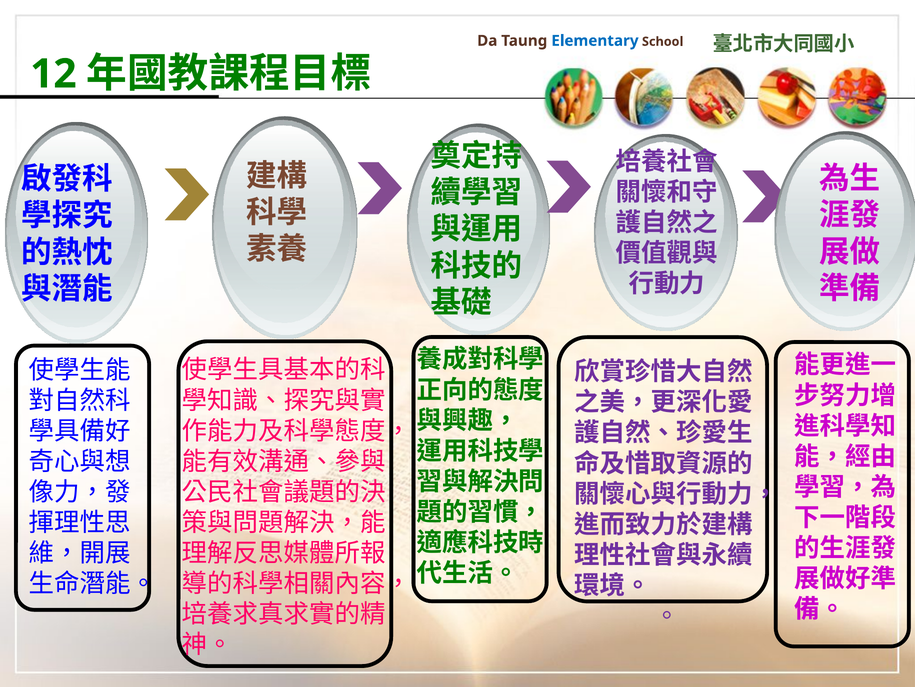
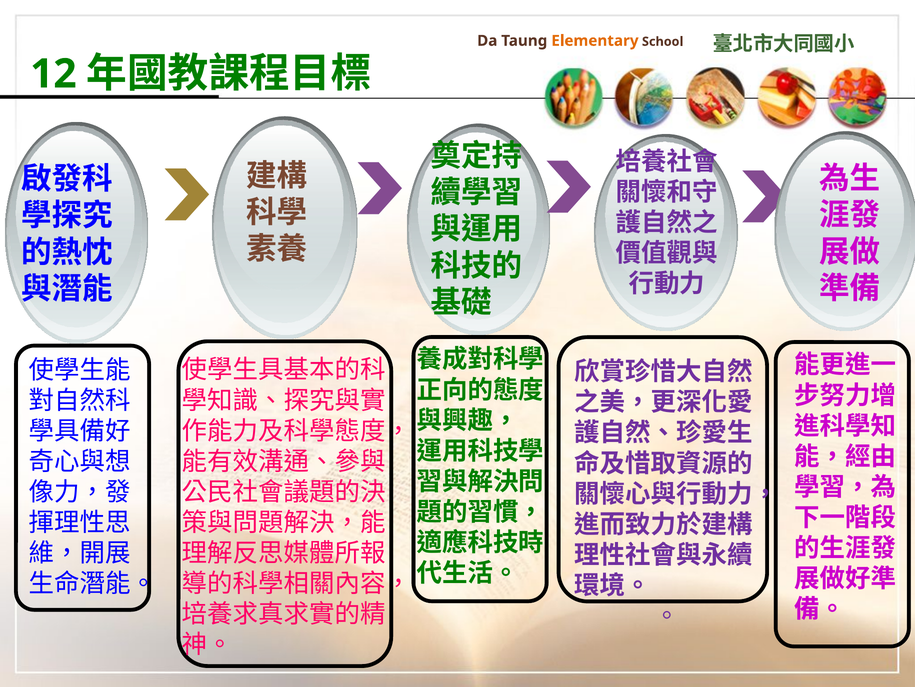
Elementary colour: blue -> orange (595, 41)
